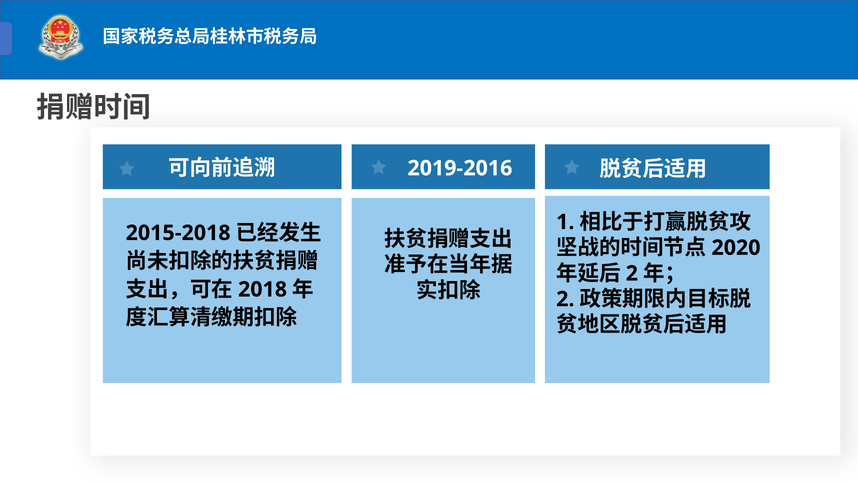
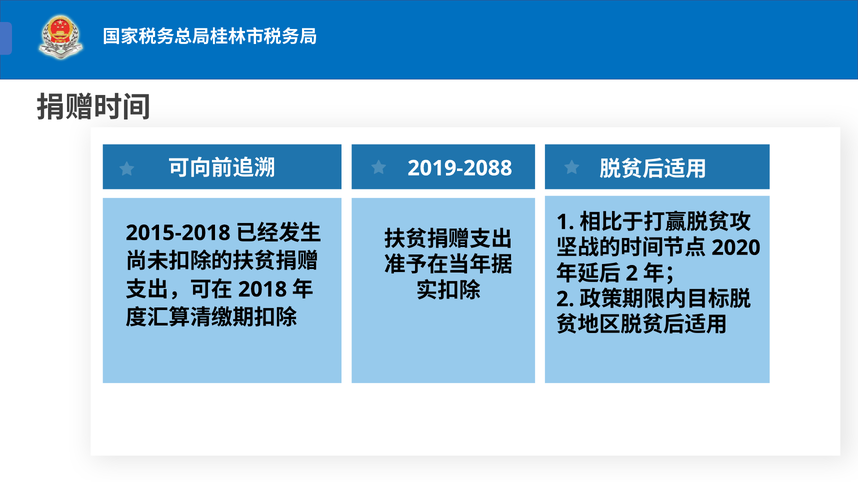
2019-2016: 2019-2016 -> 2019-2088 (460, 168)
